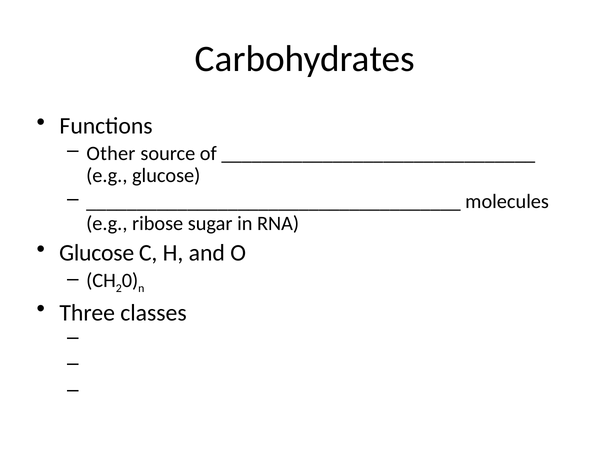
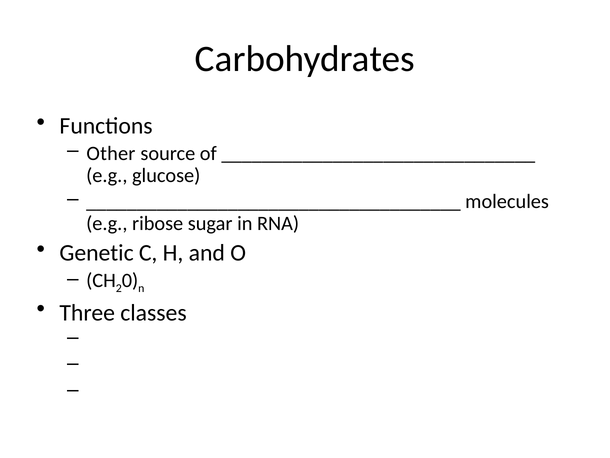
Glucose: Glucose -> Genetic (97, 253)
